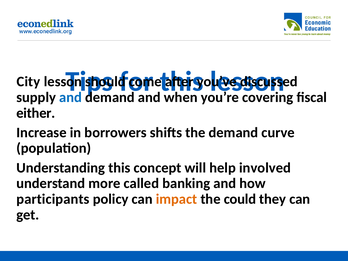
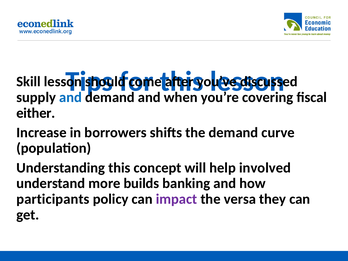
City: City -> Skill (29, 82)
called: called -> builds (141, 183)
impact colour: orange -> purple (177, 199)
could: could -> versa (240, 199)
